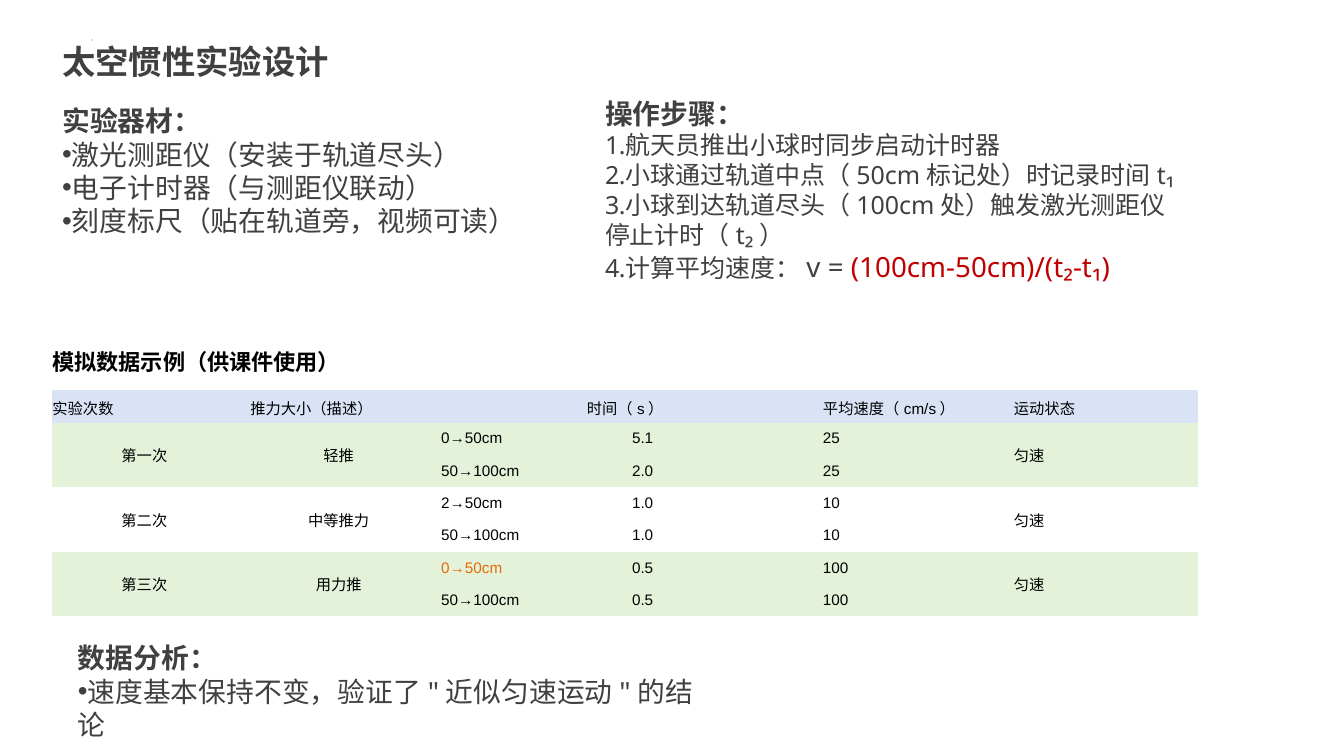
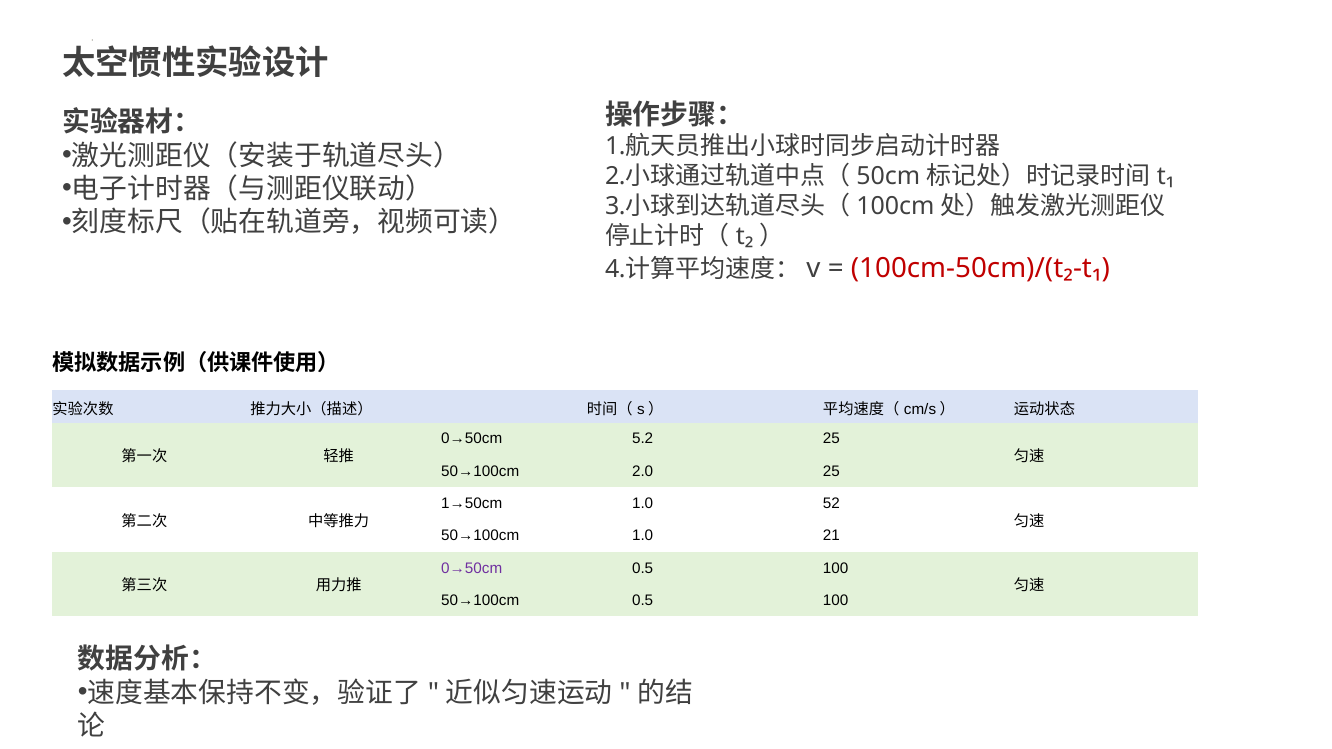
5.1: 5.1 -> 5.2 (643, 439)
2→50cm: 2→50cm -> 1→50cm (472, 504)
10: 10 -> 52 (831, 504)
50→100cm 1.0 10: 10 -> 21 (831, 536)
0→50cm colour: orange -> purple (472, 568)
